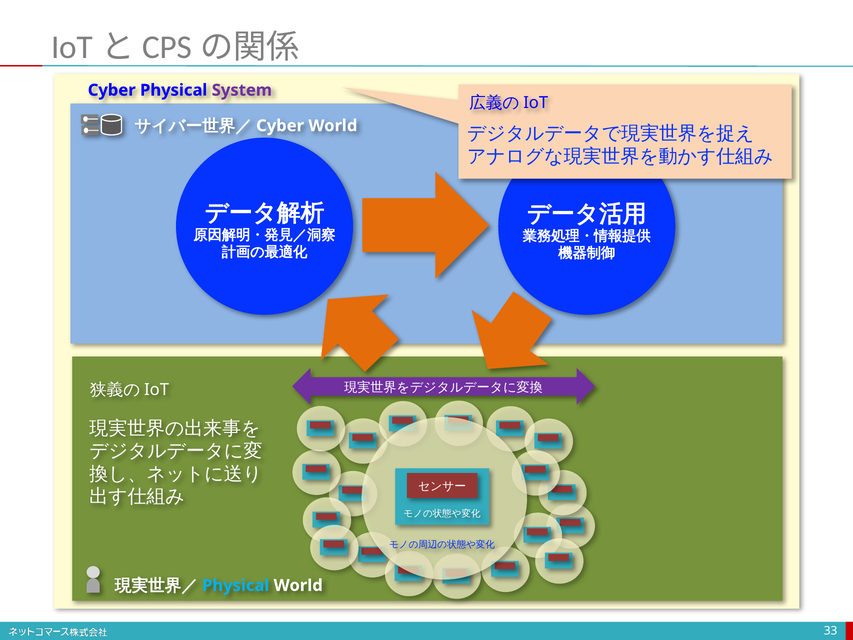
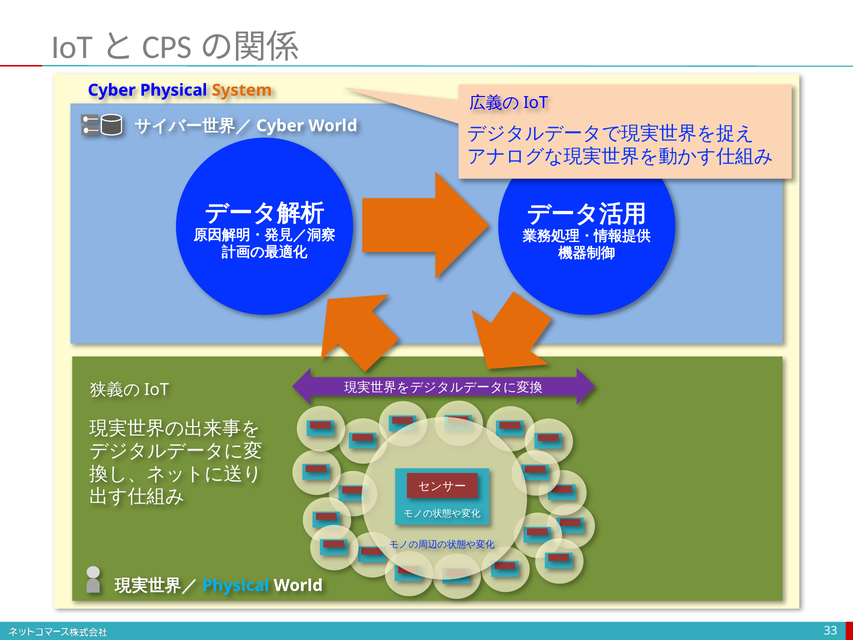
System colour: purple -> orange (242, 90)
